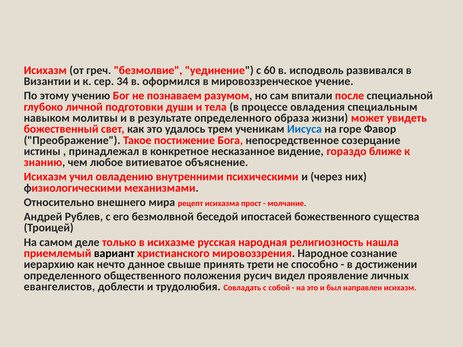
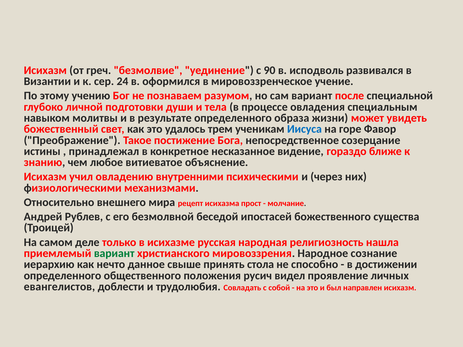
60: 60 -> 90 (270, 70)
34: 34 -> 24 (122, 81)
сам впитали: впитали -> вариант (312, 96)
вариант colour: black -> green (114, 253)
трети: трети -> стола (261, 265)
